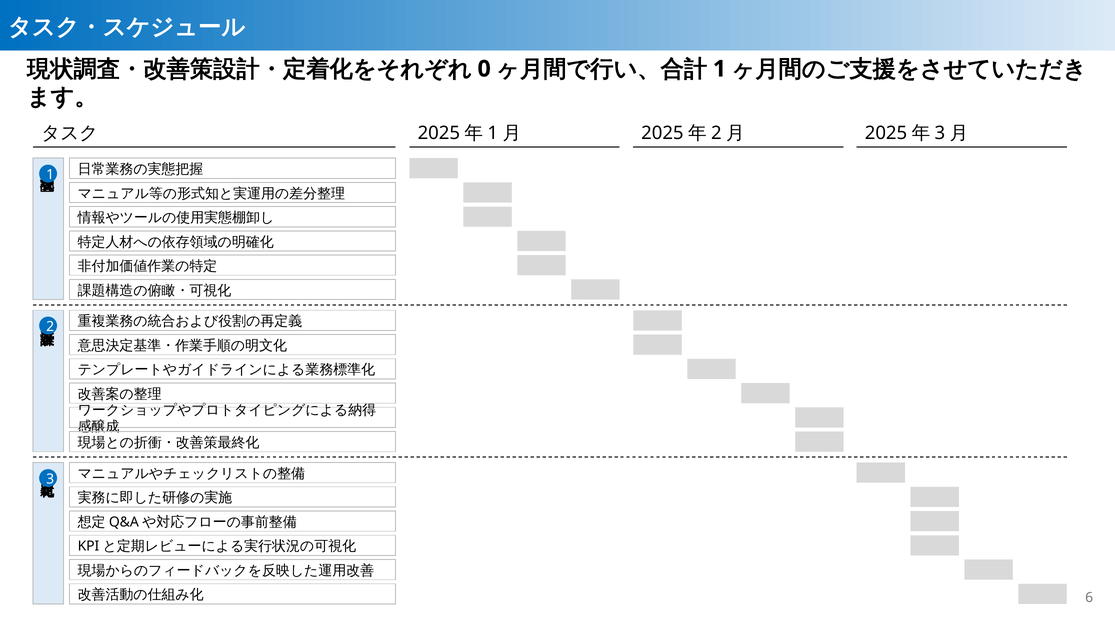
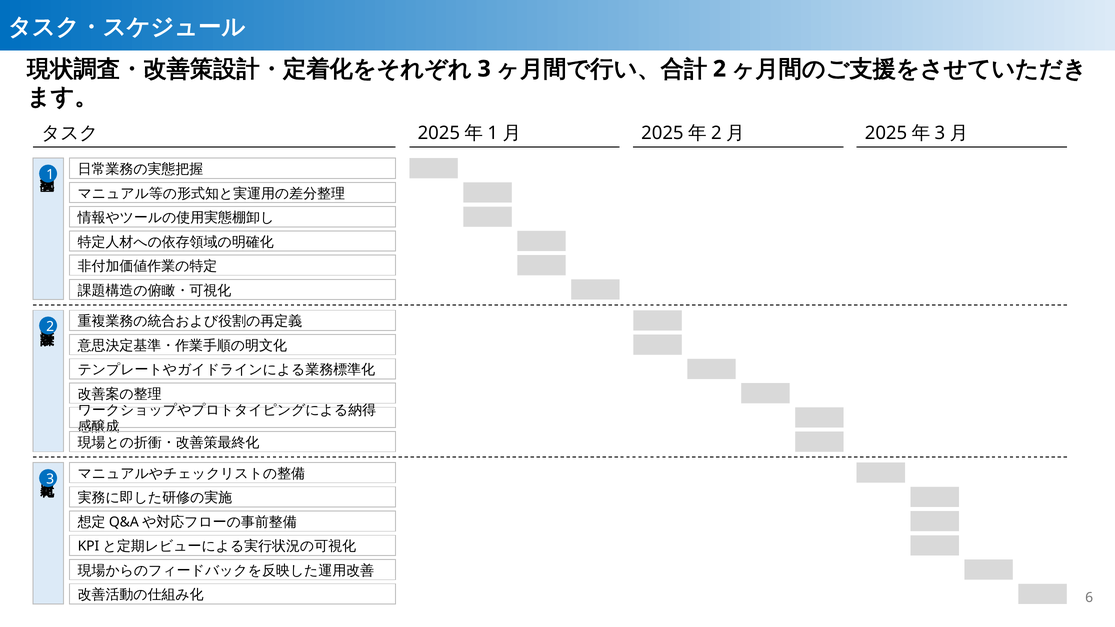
0: 0 -> 3 (484, 69)
1: 1 -> 2 (719, 69)
